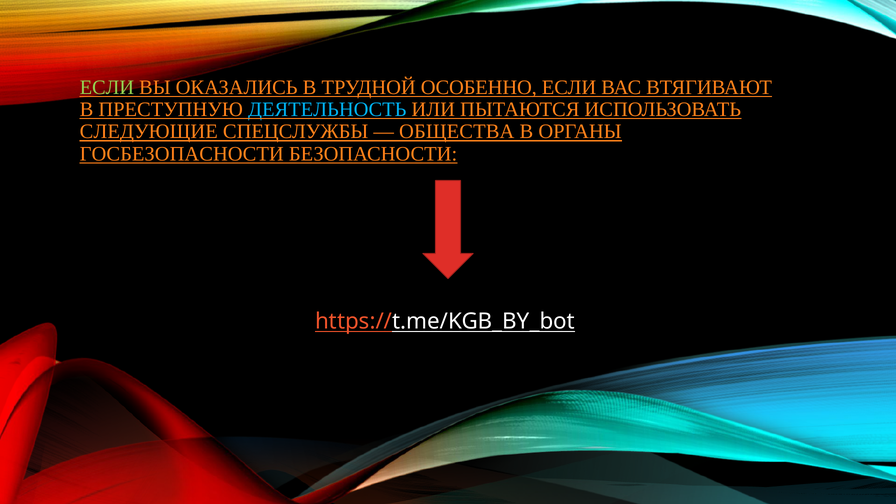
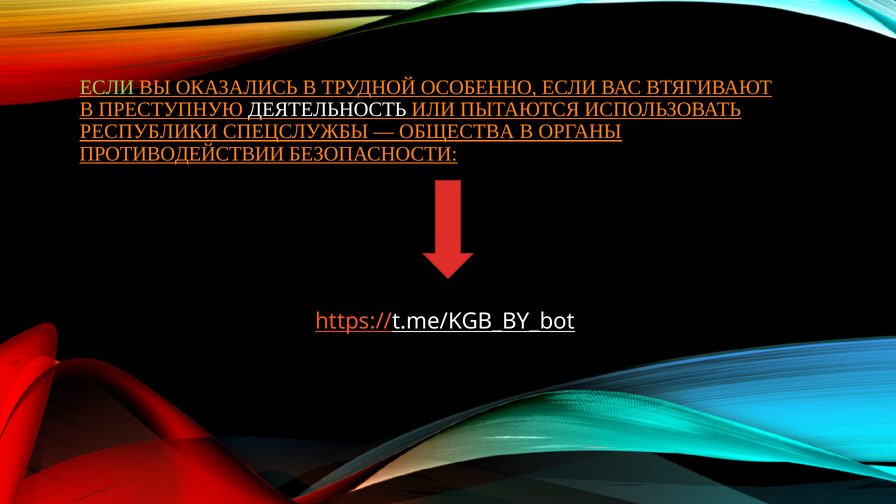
ДЕЯТЕЛЬНОСТЬ colour: light blue -> white (327, 109)
СЛЕДУЮЩИЕ: СЛЕДУЮЩИЕ -> РЕСПУБЛИКИ (149, 132)
ГОСБЕЗОПАСНОСТИ: ГОСБЕЗОПАСНОСТИ -> ПРОТИВОДЕЙСТВИИ (182, 154)
